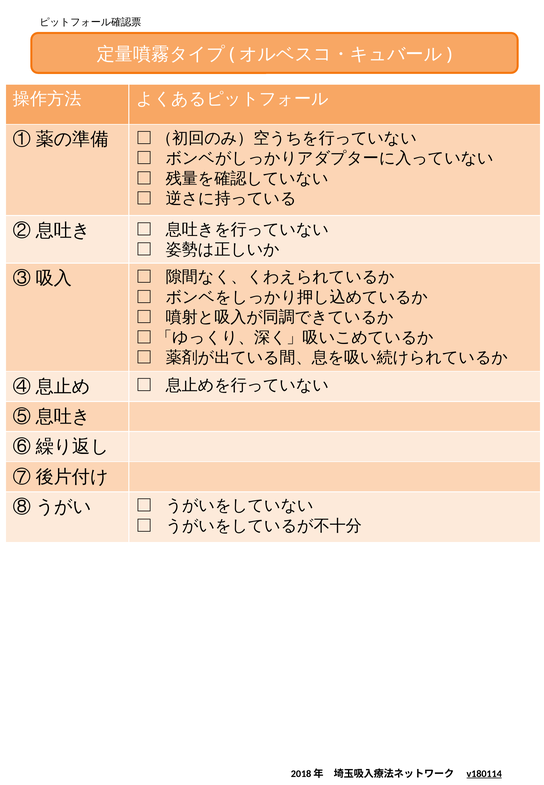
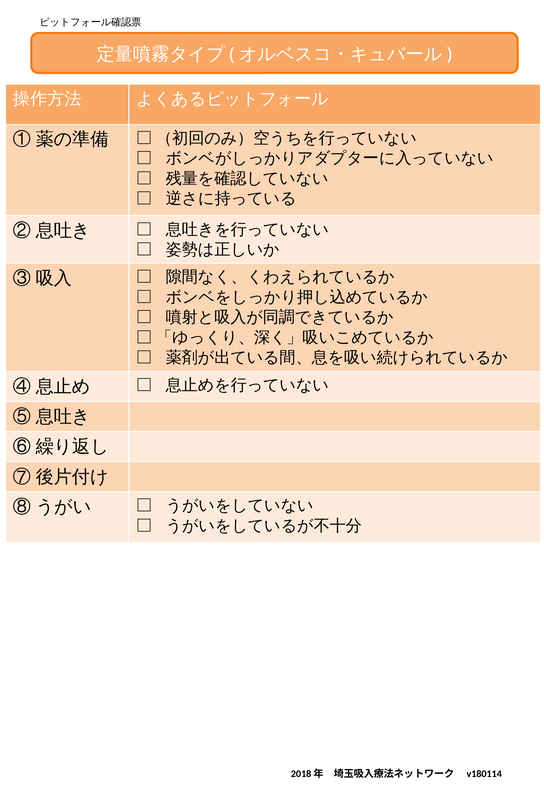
v180114 underline: present -> none (484, 774)
